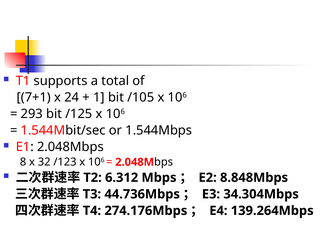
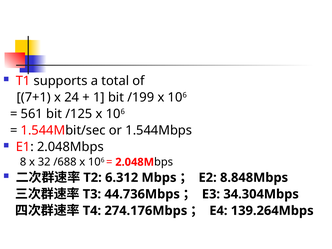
/105: /105 -> /199 (141, 97)
293: 293 -> 561 (32, 114)
/123: /123 -> /688 (65, 162)
